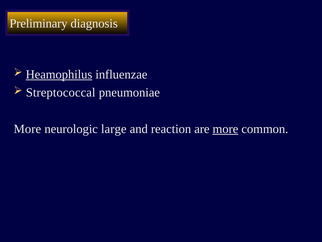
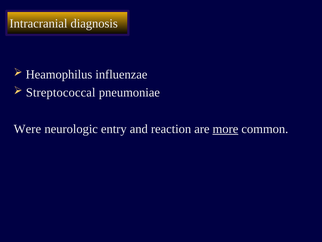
Preliminary: Preliminary -> Intracranial (38, 24)
Heamophilus underline: present -> none (59, 74)
More: More -> Were (27, 129)
large: large -> entry (114, 129)
